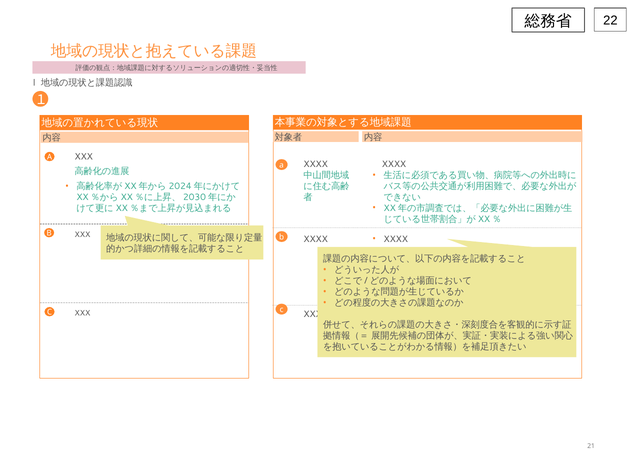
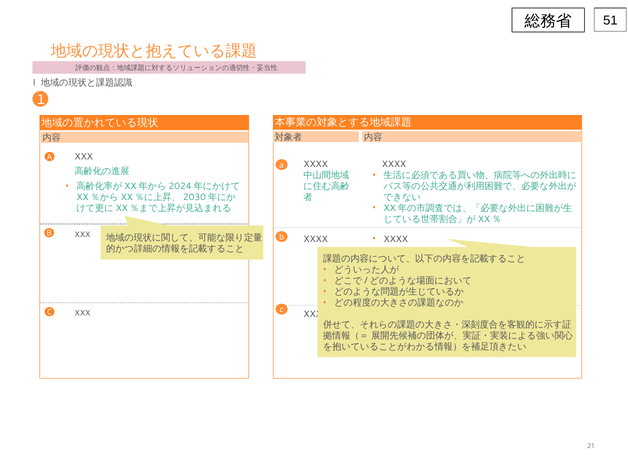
22: 22 -> 51 (610, 21)
